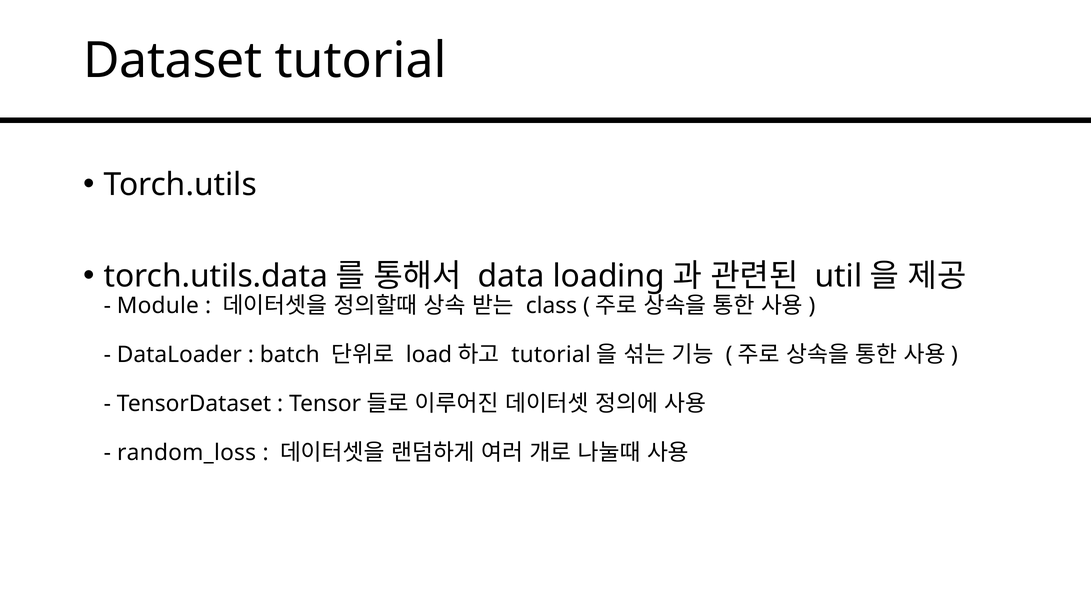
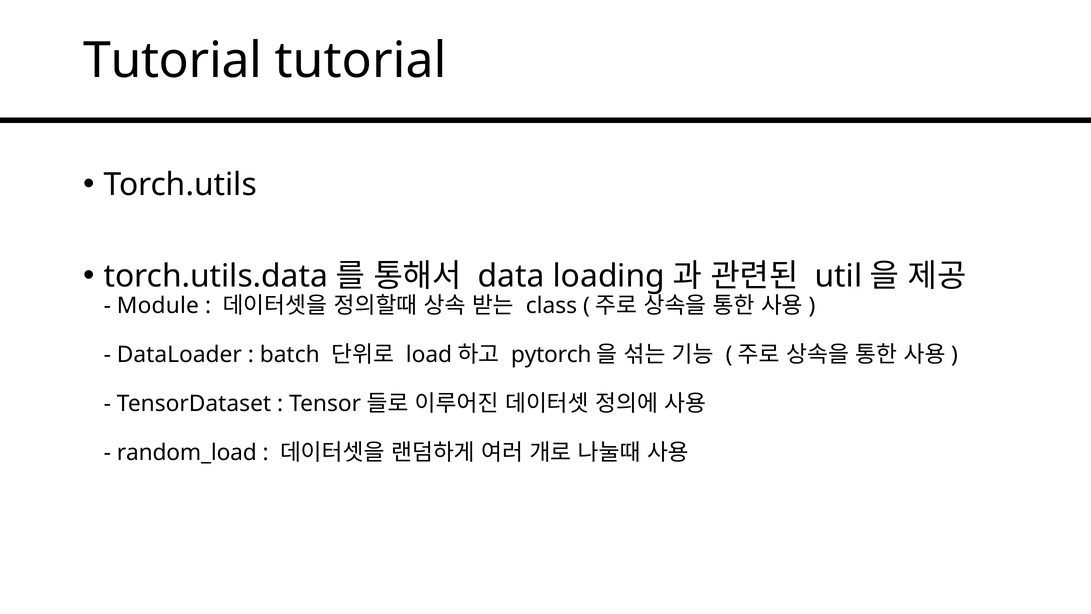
Dataset: Dataset -> Tutorial (173, 61)
tutorial: tutorial -> pytorch (551, 355)
random_loss: random_loss -> random_load (187, 453)
